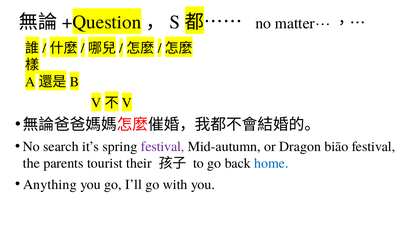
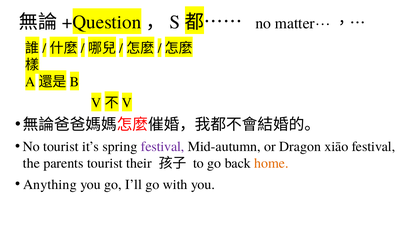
No search: search -> tourist (61, 146)
biāo: biāo -> xiāo (336, 146)
home colour: blue -> orange (271, 163)
